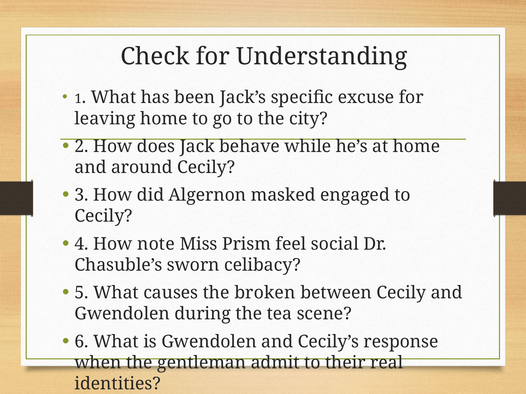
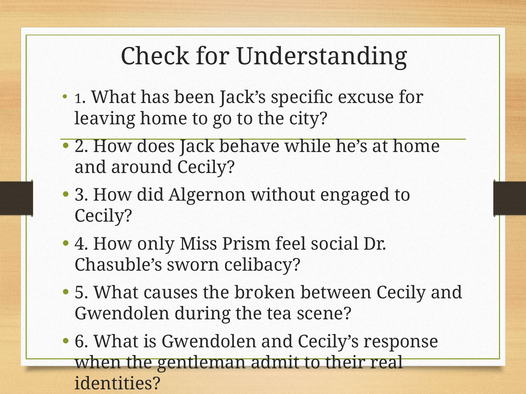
masked: masked -> without (283, 195)
note: note -> only (156, 244)
